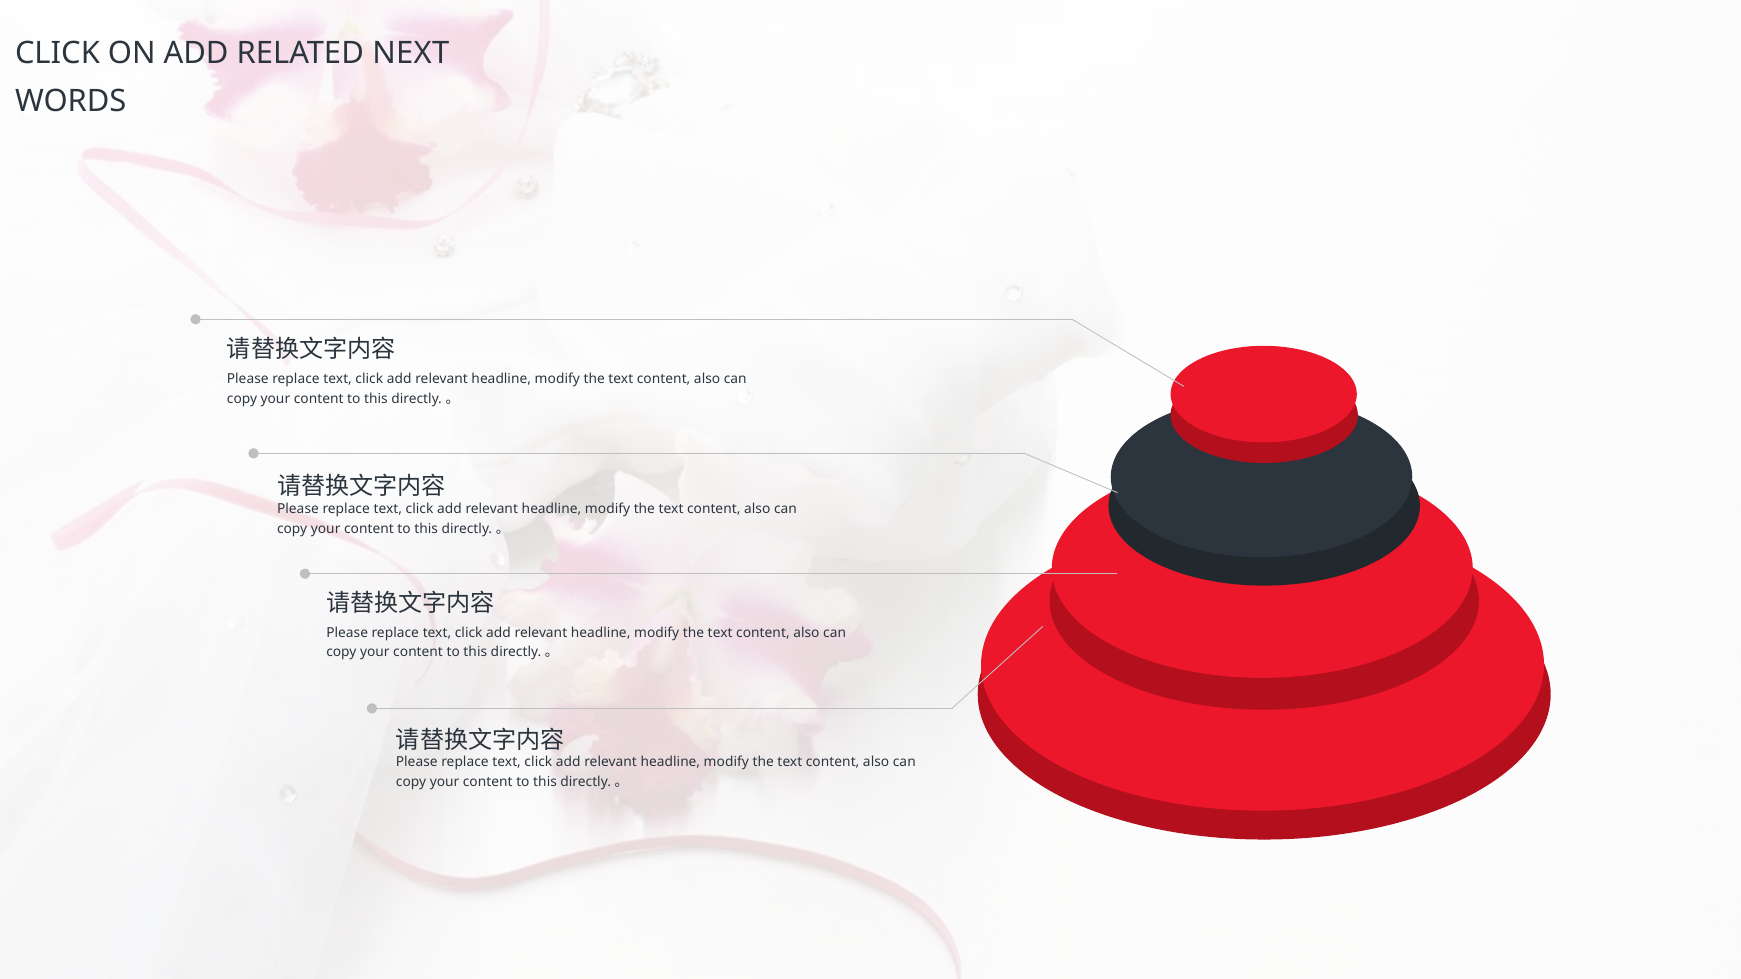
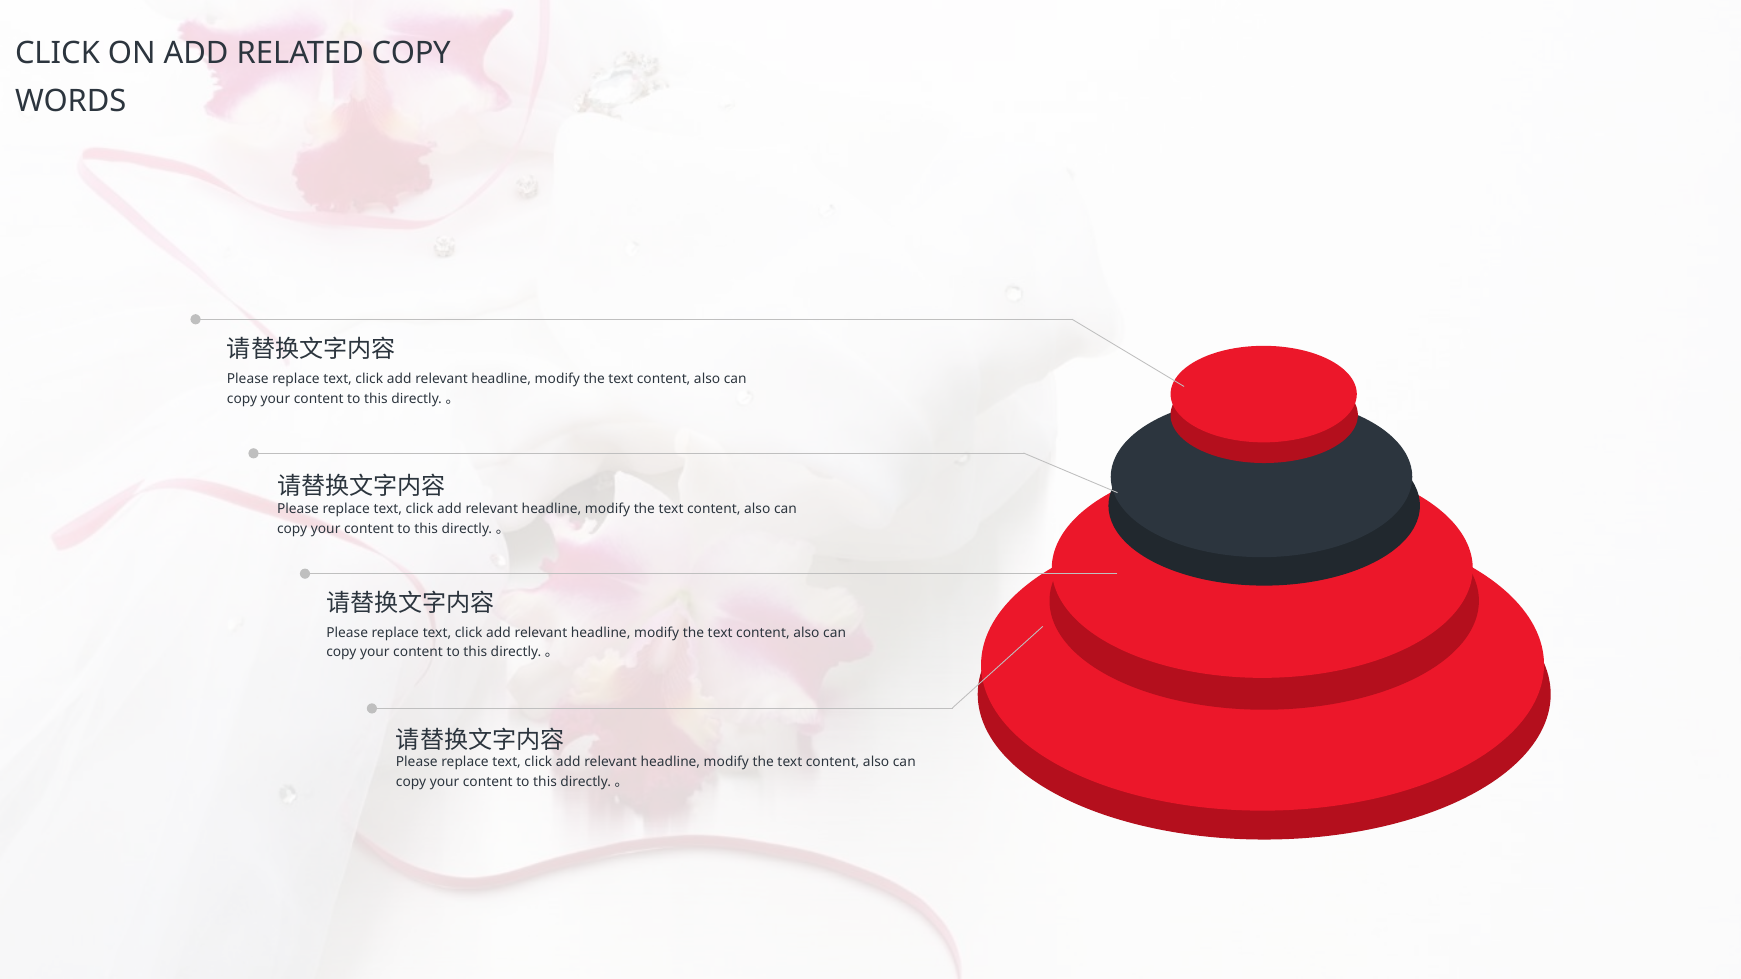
RELATED NEXT: NEXT -> COPY (411, 53)
